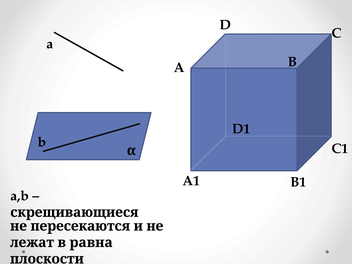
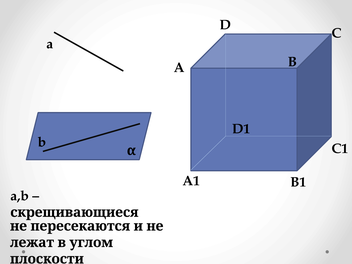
равна: равна -> углом (91, 242)
